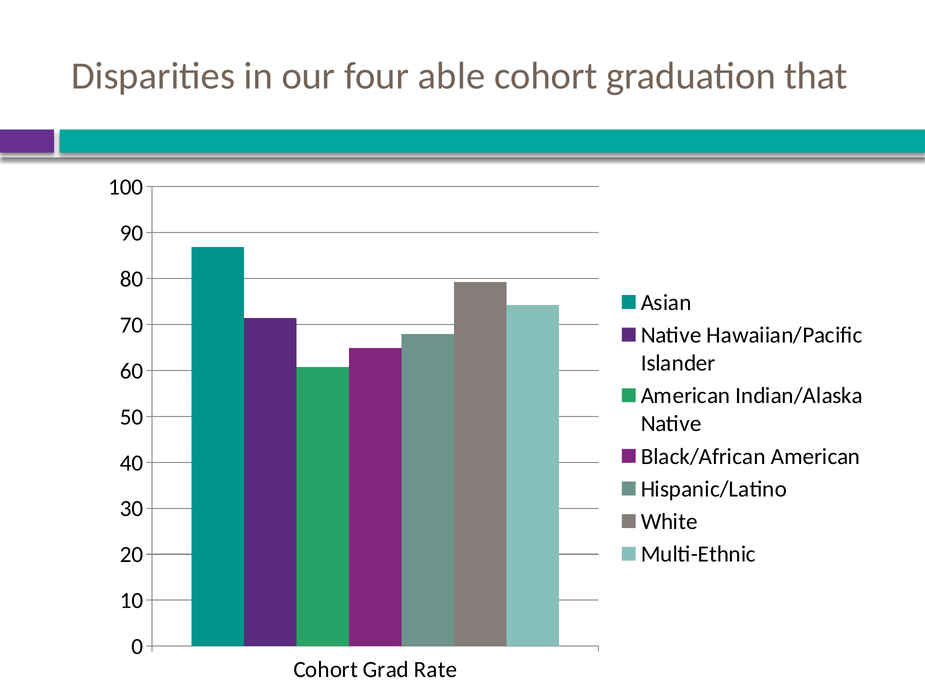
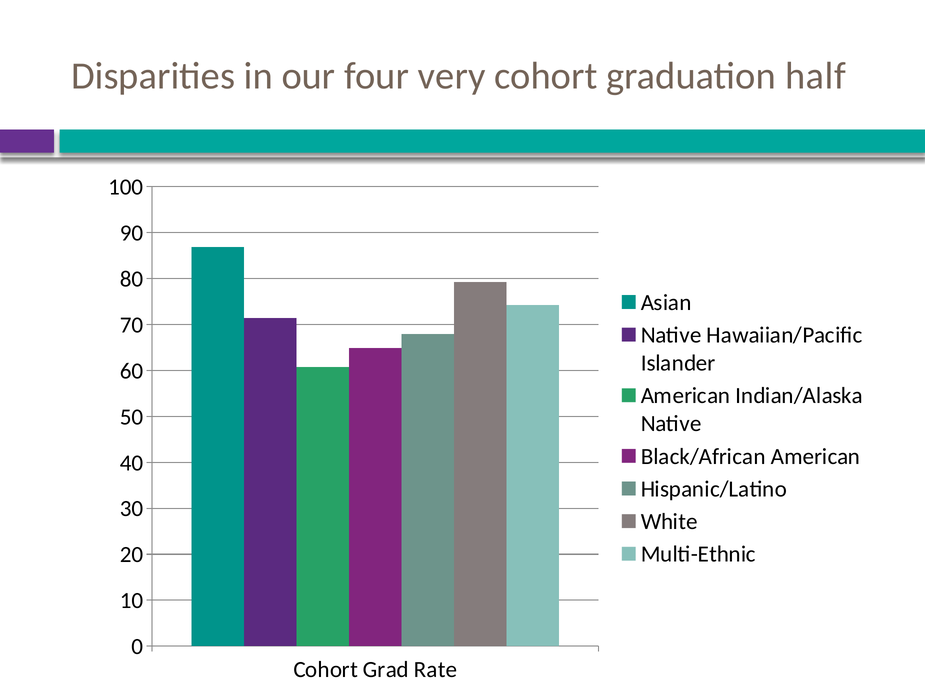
able: able -> very (452, 76)
that: that -> half (816, 76)
